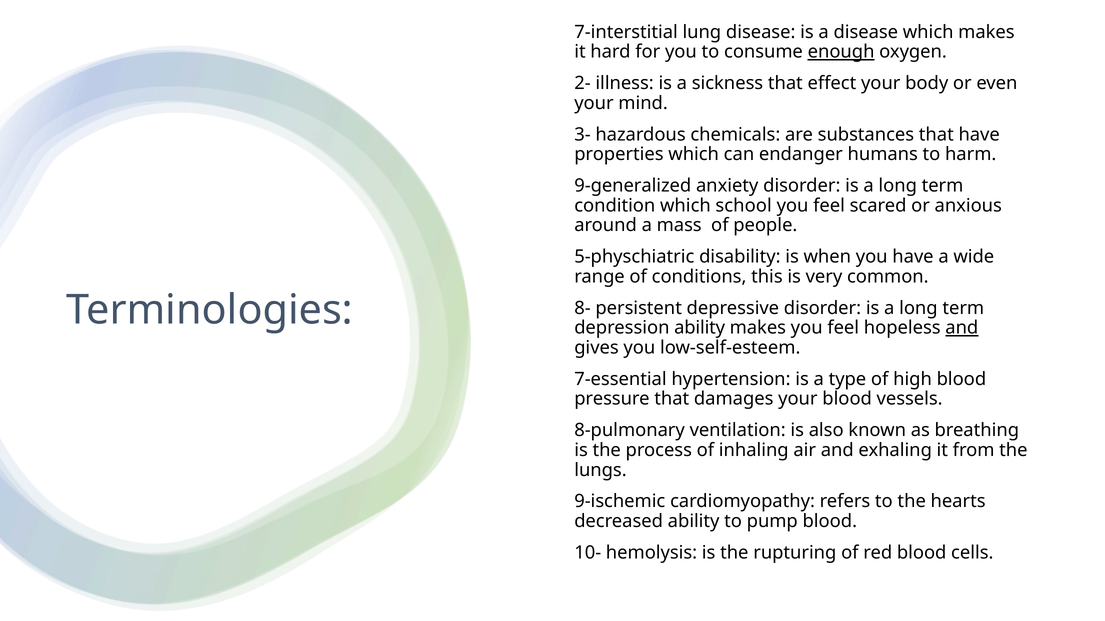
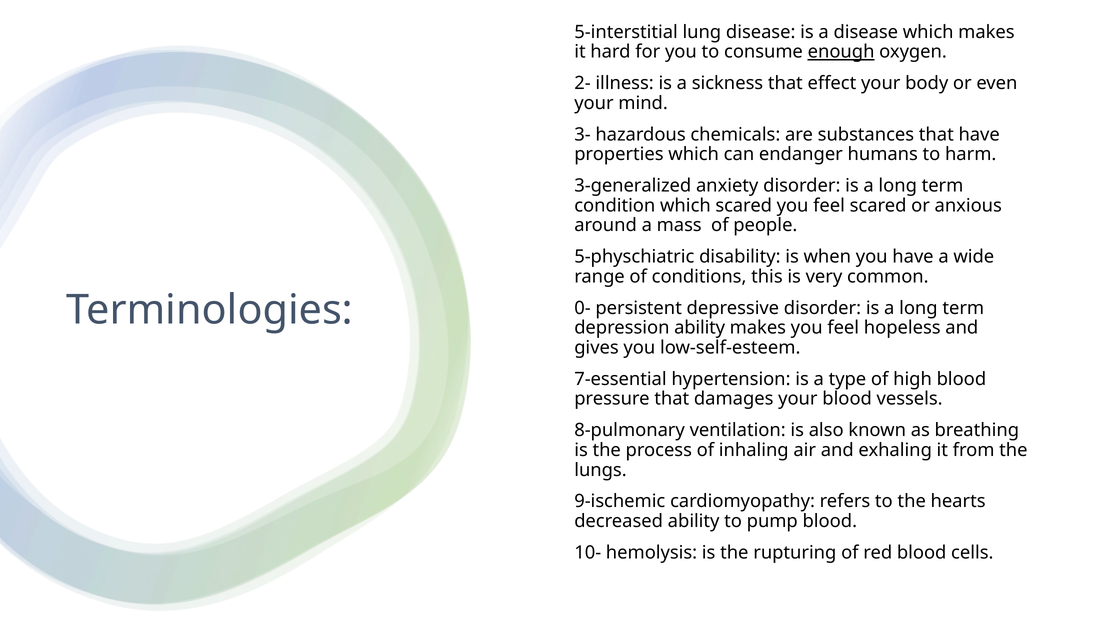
7-interstitial: 7-interstitial -> 5-interstitial (626, 32)
9-generalized: 9-generalized -> 3-generalized (633, 186)
which school: school -> scared (744, 206)
8-: 8- -> 0- (583, 308)
and underline: present -> none (962, 328)
